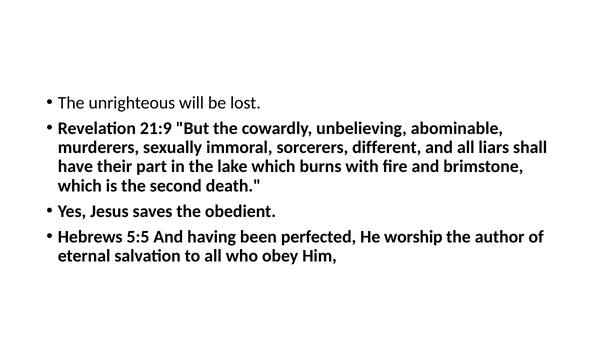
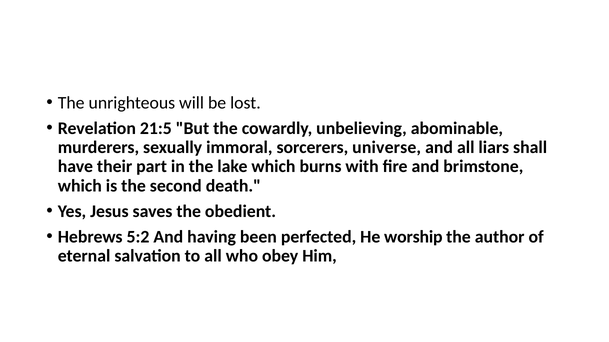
21:9: 21:9 -> 21:5 (156, 128)
different: different -> universe (387, 148)
5:5: 5:5 -> 5:2 (138, 237)
